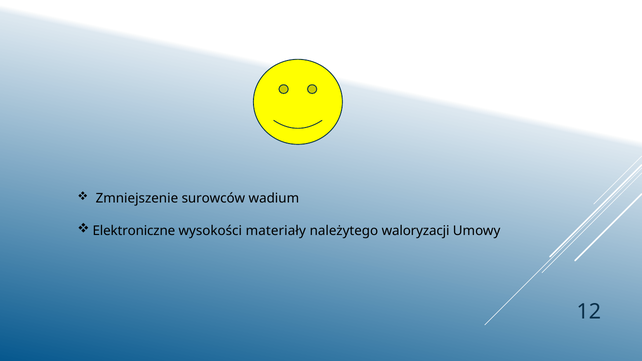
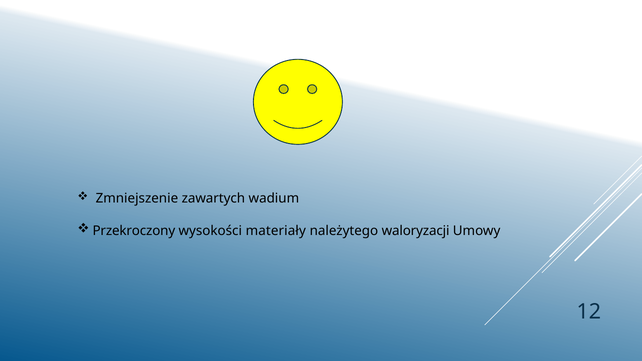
surowców: surowców -> zawartych (213, 199)
Elektroniczne: Elektroniczne -> Przekroczony (134, 231)
